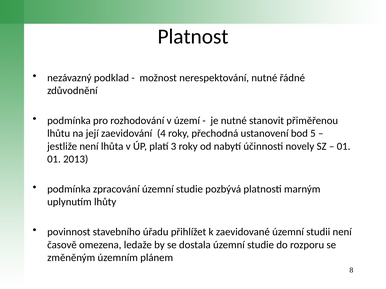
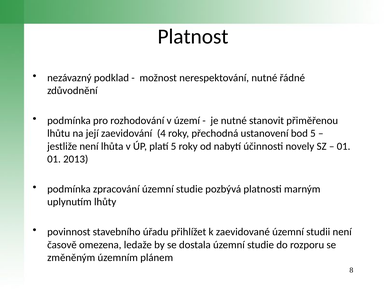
platí 3: 3 -> 5 (174, 147)
